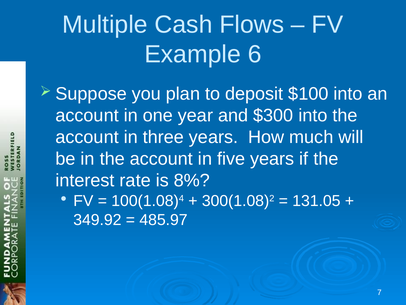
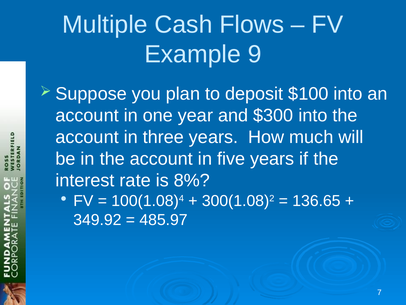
6: 6 -> 9 (255, 54)
131.05: 131.05 -> 136.65 (316, 201)
